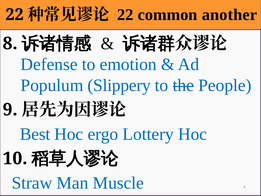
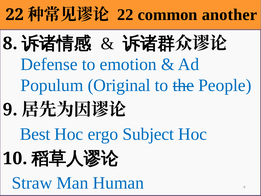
Slippery: Slippery -> Original (119, 85)
Lottery: Lottery -> Subject (148, 134)
Muscle: Muscle -> Human (118, 183)
